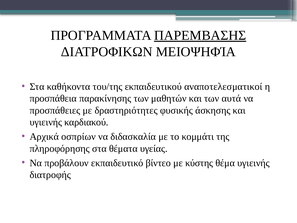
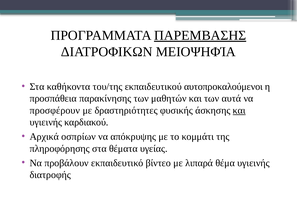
αναποτελεσματικοί: αναποτελεσματικοί -> αυτοπροκαλούμενοι (223, 87)
προσπάθειες: προσπάθειες -> προσφέρουν (55, 110)
και underline: none -> present (239, 110)
διδασκαλία: διδασκαλία -> απόκρυψης (133, 137)
κύστης: κύστης -> λιπαρά (199, 163)
